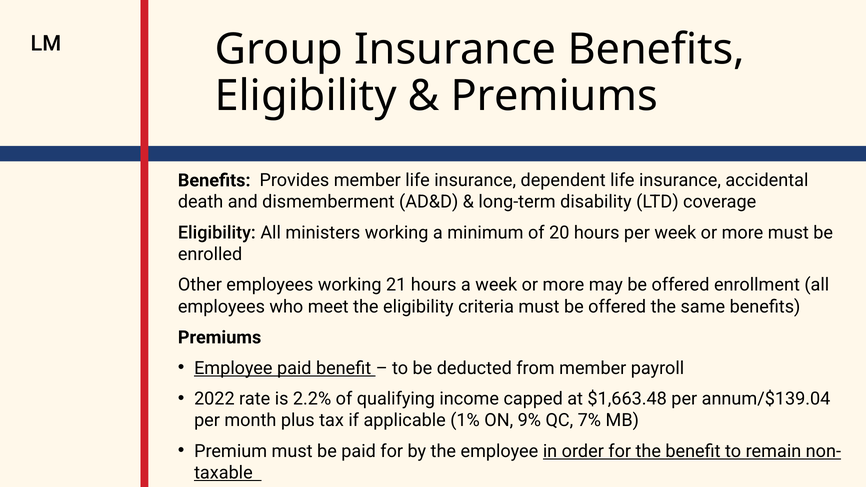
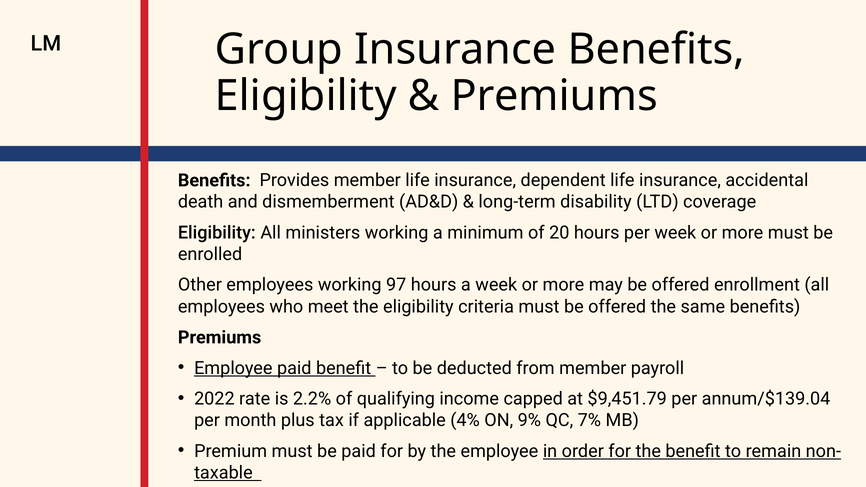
21: 21 -> 97 (396, 285)
$1,663.48: $1,663.48 -> $9,451.79 (627, 399)
1%: 1% -> 4% (465, 420)
